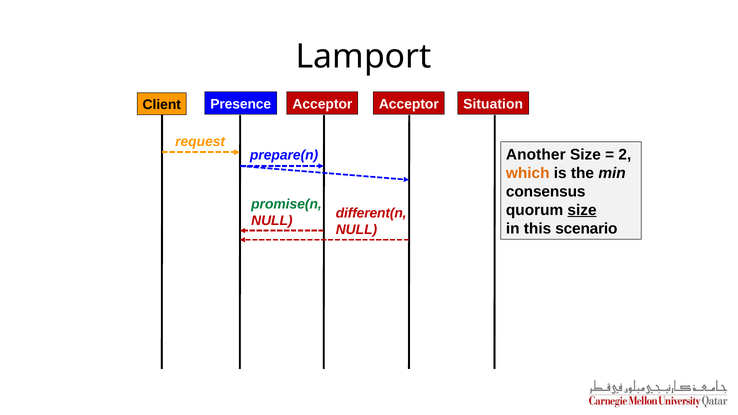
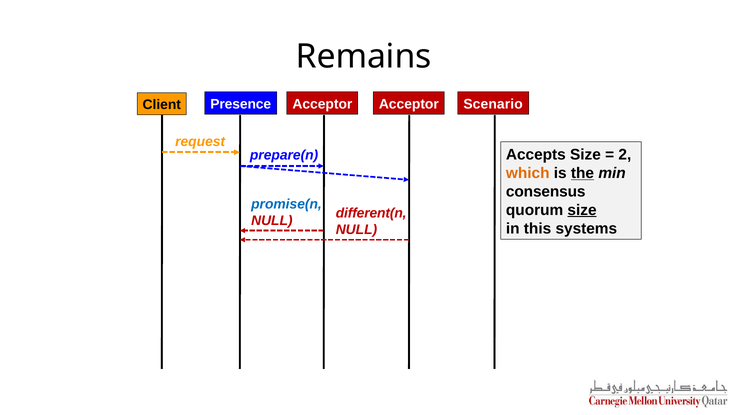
Lamport: Lamport -> Remains (364, 57)
Situation: Situation -> Scenario (493, 104)
Another: Another -> Accepts (536, 155)
the underline: none -> present (582, 173)
promise(n colour: green -> blue (287, 204)
scenario: scenario -> systems (586, 229)
